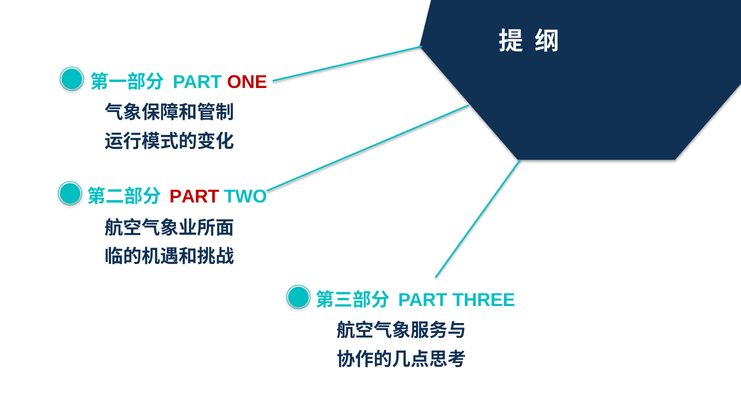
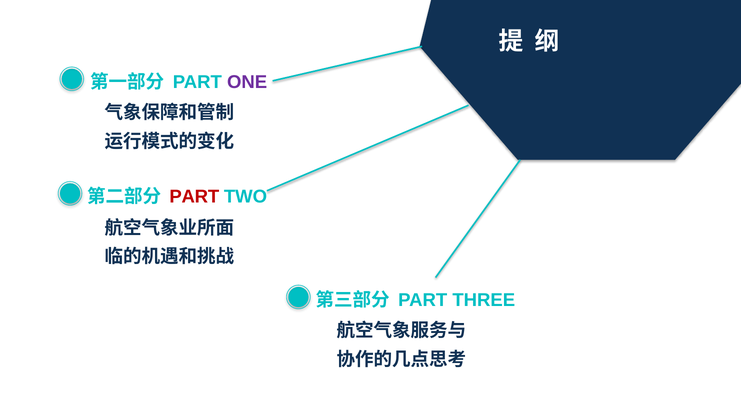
ONE colour: red -> purple (247, 82)
